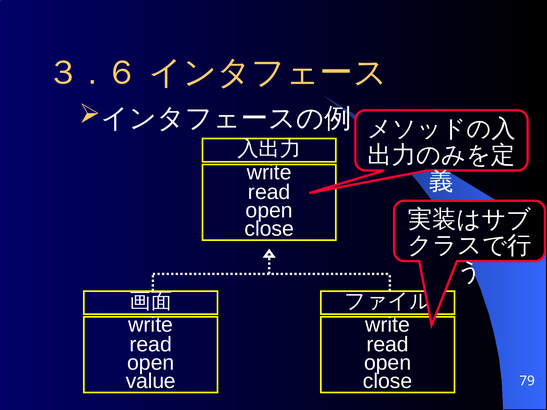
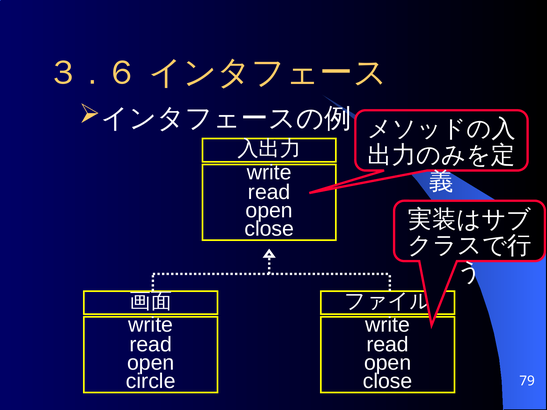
value: value -> circle (151, 381)
